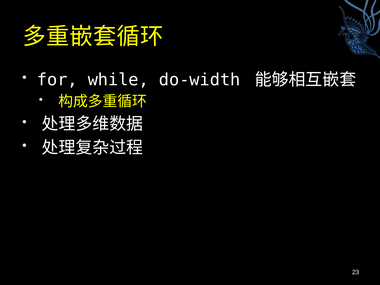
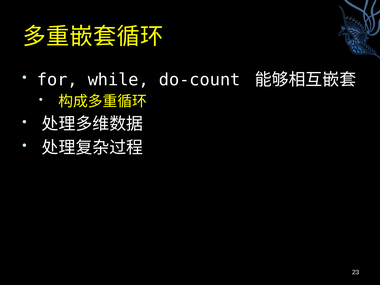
do-width: do-width -> do-count (200, 80)
